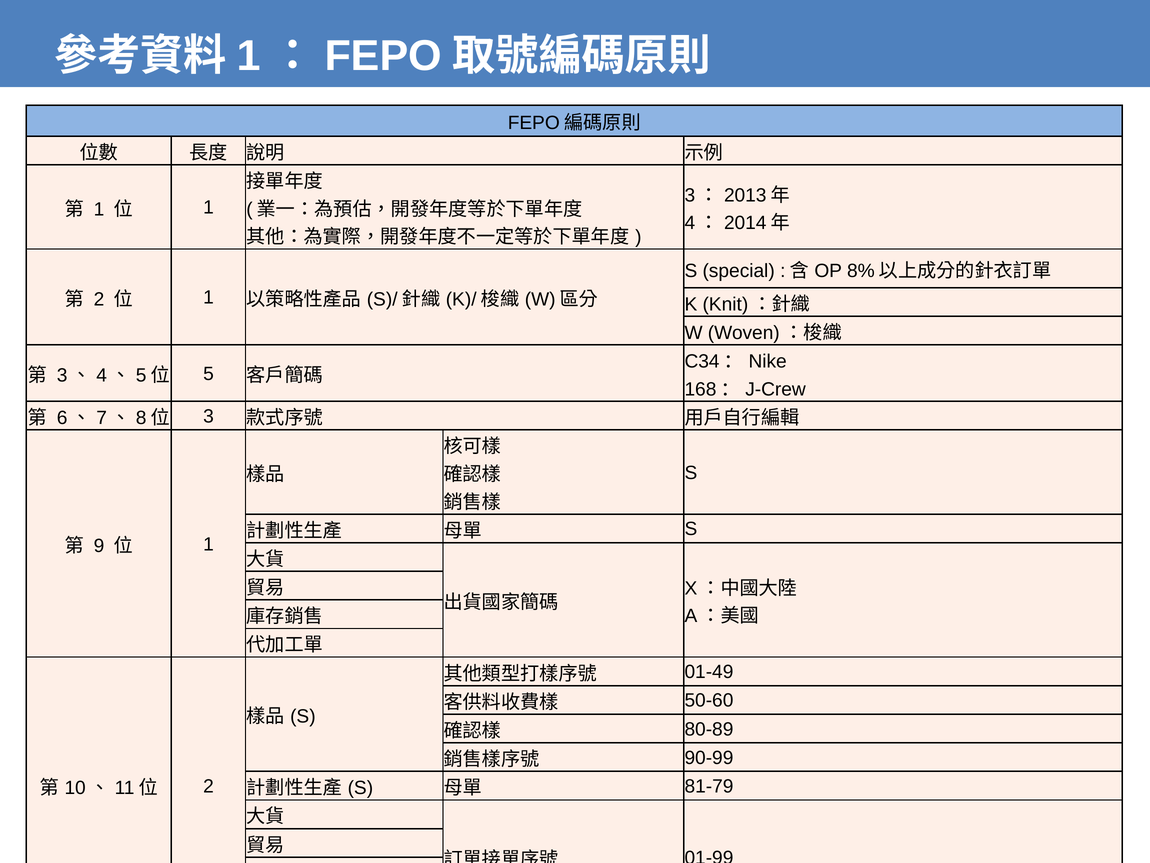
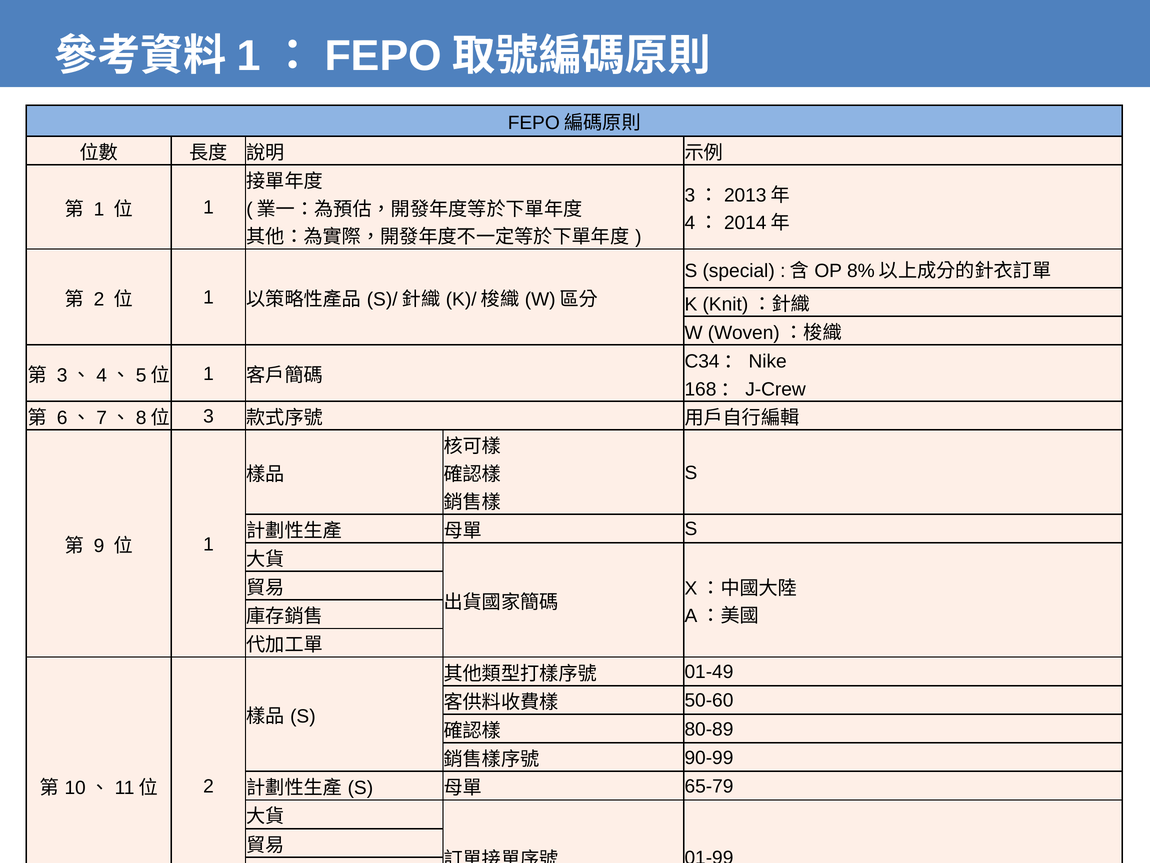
5: 5 -> 1 (208, 374)
81-79: 81-79 -> 65-79 (709, 786)
